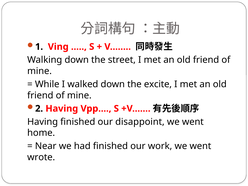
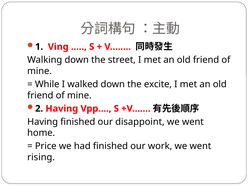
Near: Near -> Price (46, 146)
wrote: wrote -> rising (41, 157)
